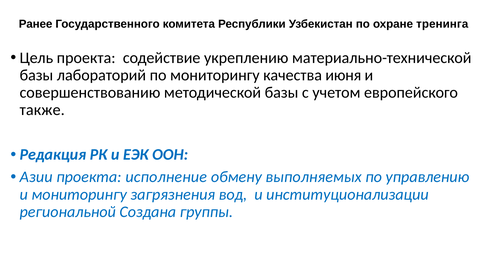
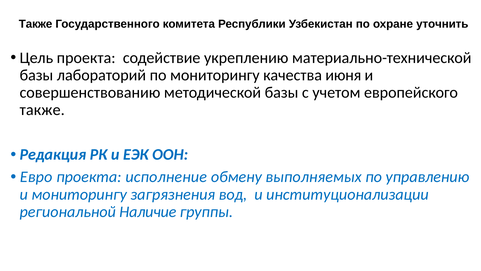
Ранее: Ранее -> Также (36, 24)
тренинга: тренинга -> уточнить (442, 24)
Азии: Азии -> Евро (36, 177)
Создана: Создана -> Наличие (148, 211)
